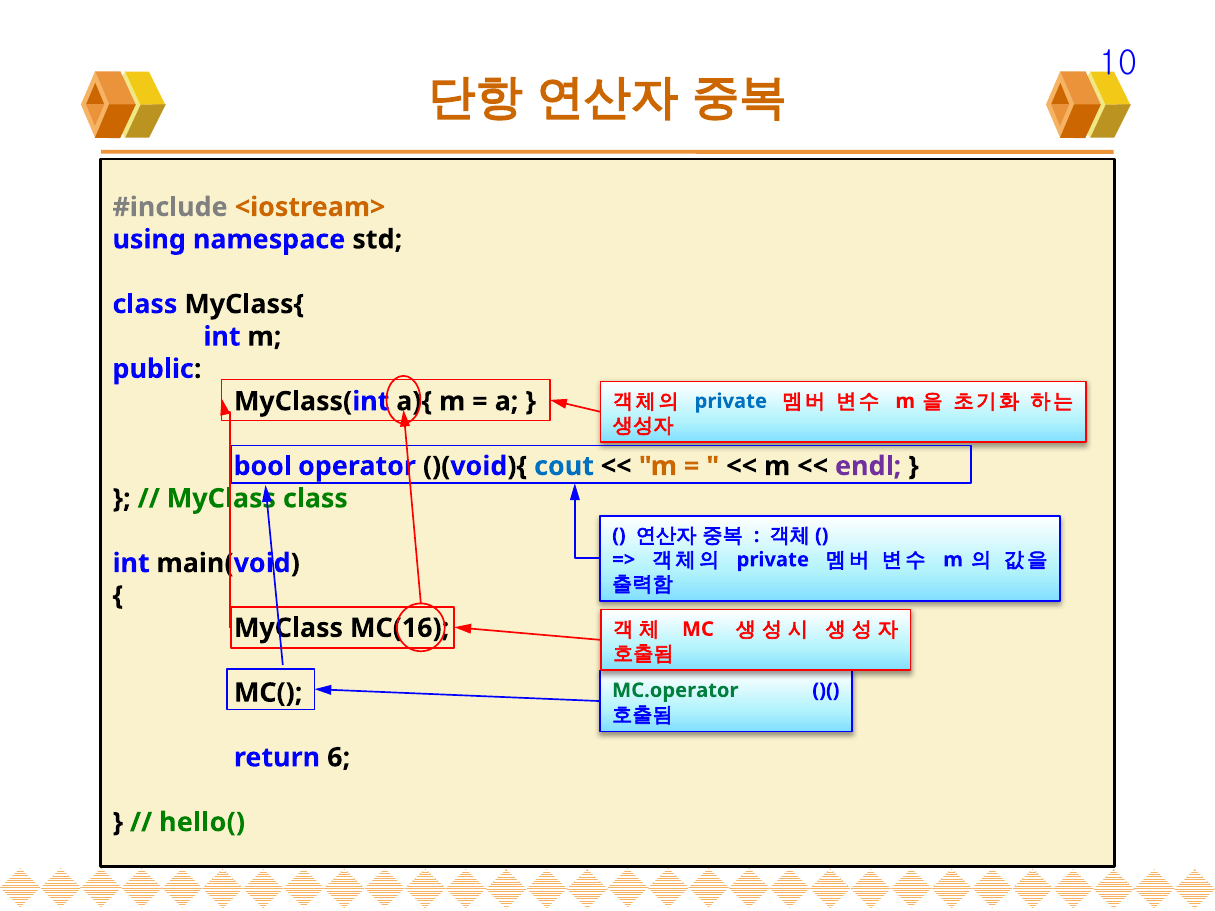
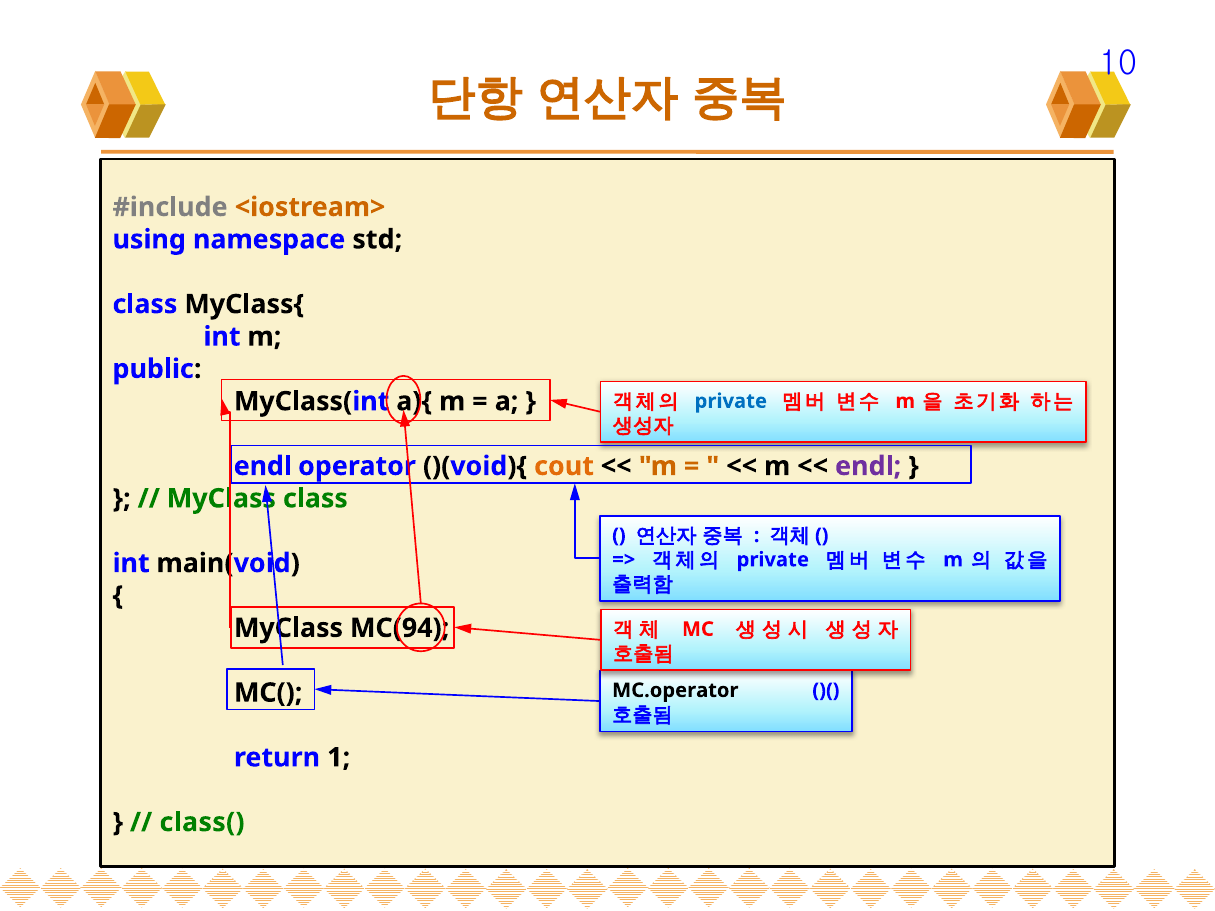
bool: bool -> endl (263, 466)
cout colour: blue -> orange (564, 466)
MC(16: MC(16 -> MC(94 (400, 628)
MC.operator colour: green -> black (675, 691)
6: 6 -> 1 (339, 758)
hello(: hello( -> class( (202, 823)
